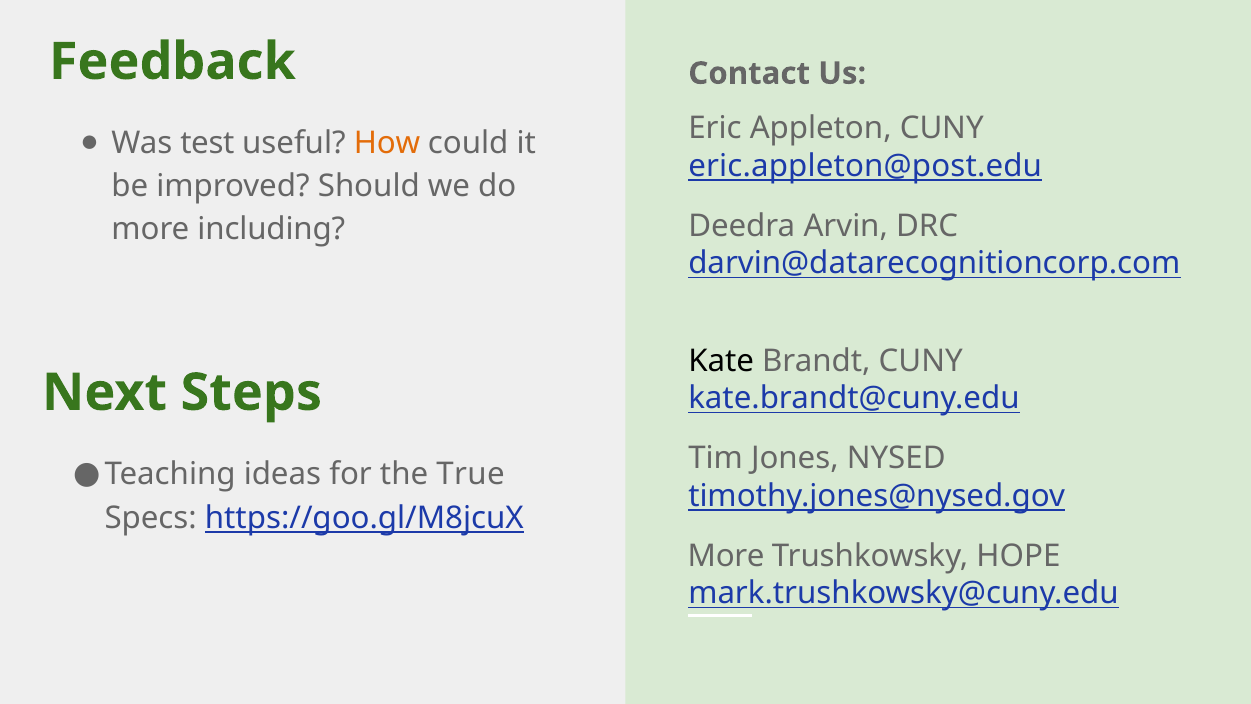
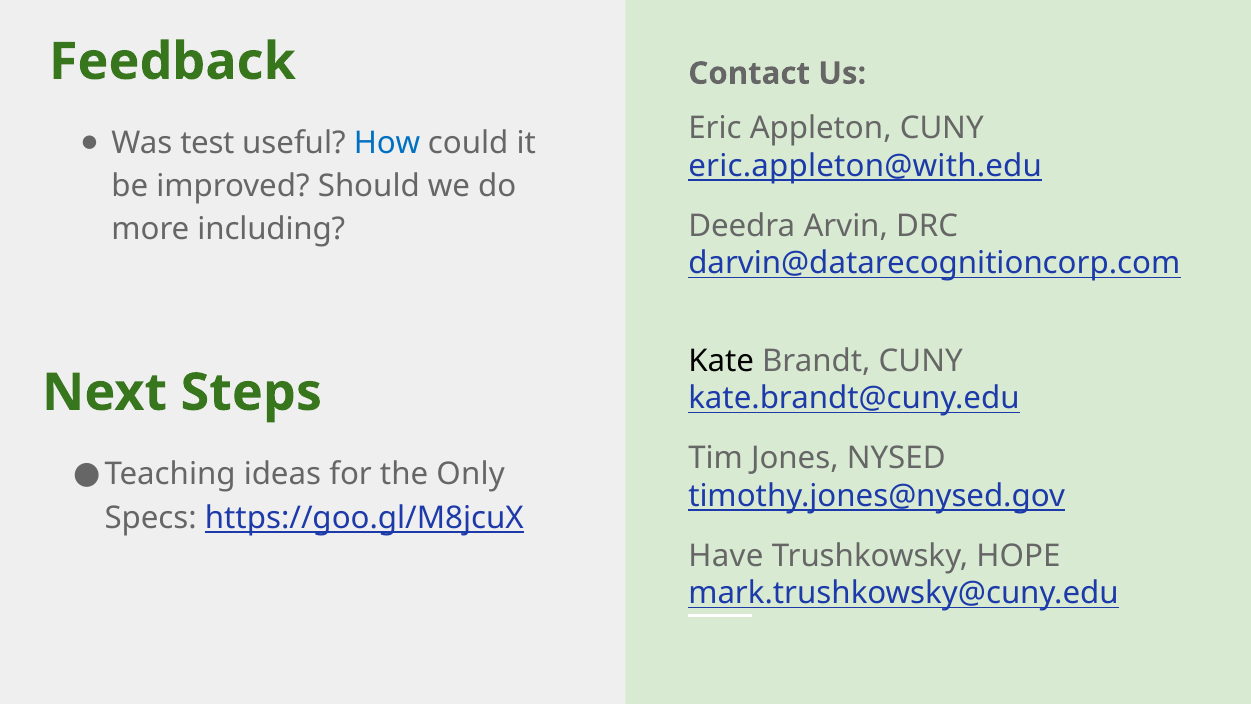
How colour: orange -> blue (387, 143)
eric.appleton@post.edu: eric.appleton@post.edu -> eric.appleton@with.edu (865, 166)
True: True -> Only (471, 474)
More: More -> Have (726, 556)
